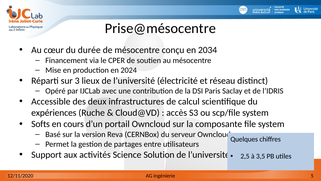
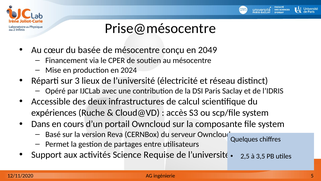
durée: durée -> basée (89, 50)
2034: 2034 -> 2049 (208, 50)
Softs: Softs -> Dans (41, 124)
Solution: Solution -> Requise (159, 154)
